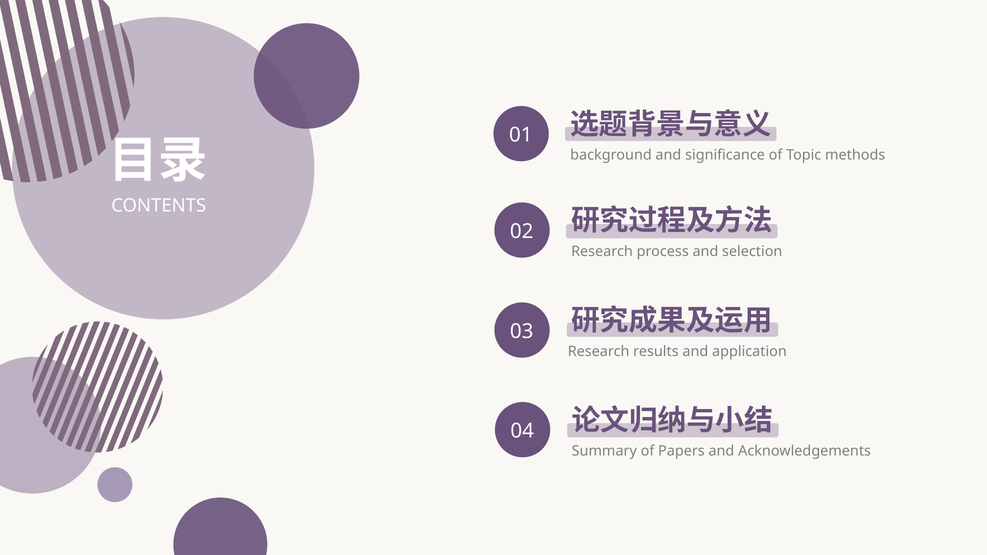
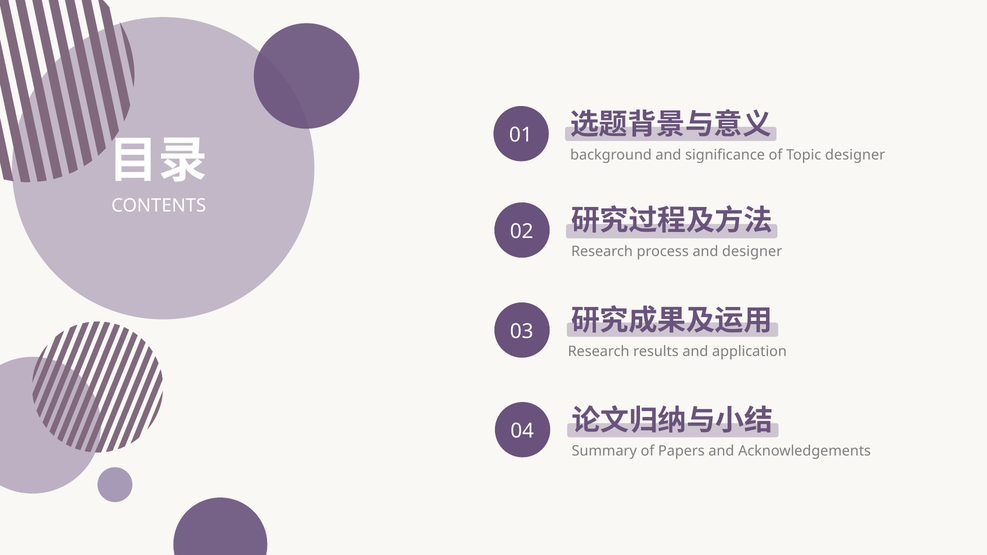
Topic methods: methods -> designer (855, 155)
and selection: selection -> designer (752, 251)
